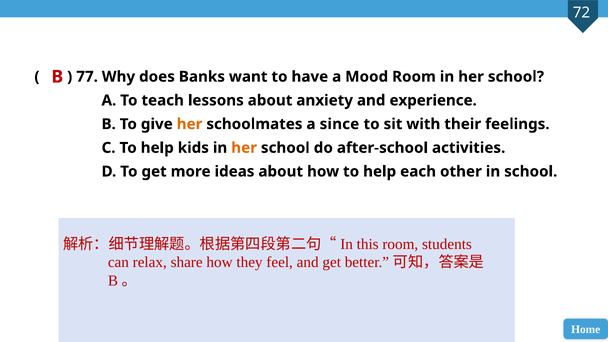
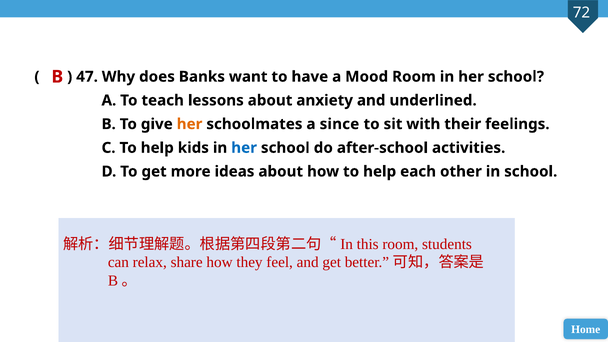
77: 77 -> 47 (87, 77)
experience: experience -> underlined (433, 100)
her colour: orange -> blue (244, 148)
